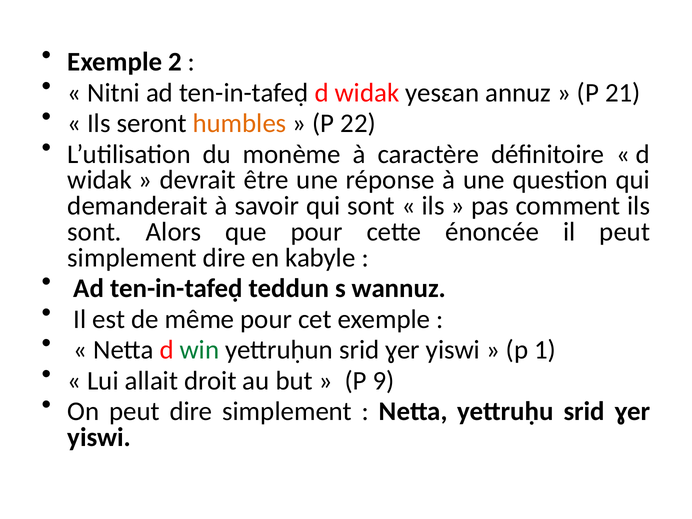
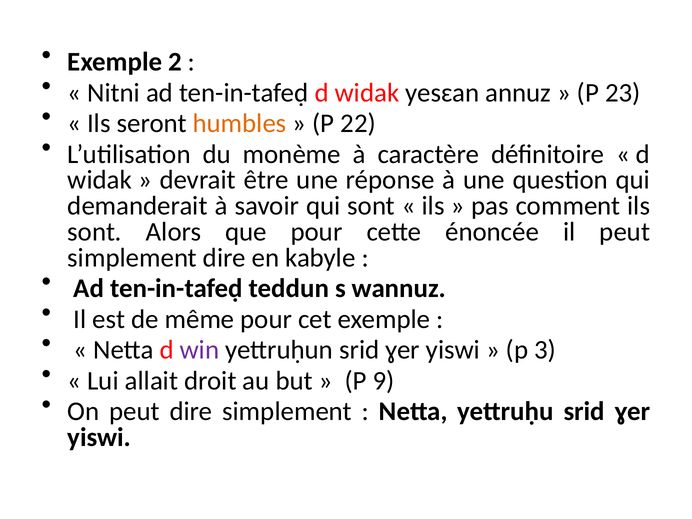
21: 21 -> 23 (623, 93)
win colour: green -> purple (199, 350)
1: 1 -> 3 (545, 350)
